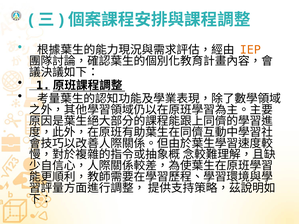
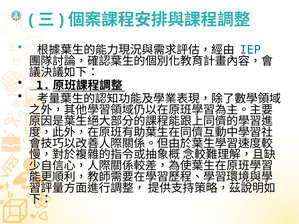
IEP colour: orange -> blue (250, 50)
